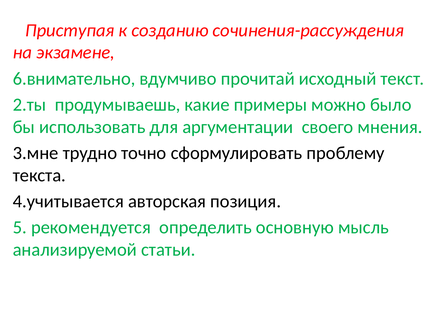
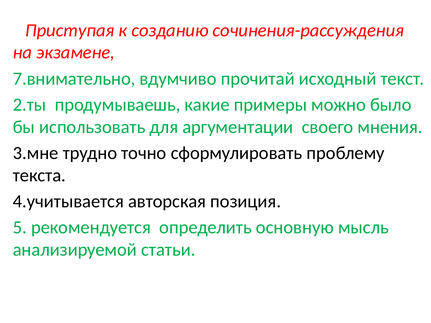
6.внимательно: 6.внимательно -> 7.внимательно (74, 79)
